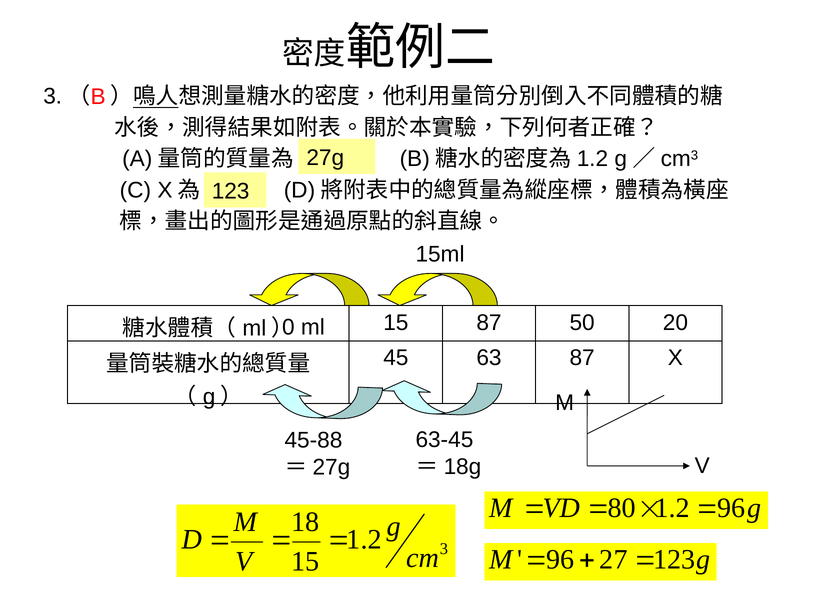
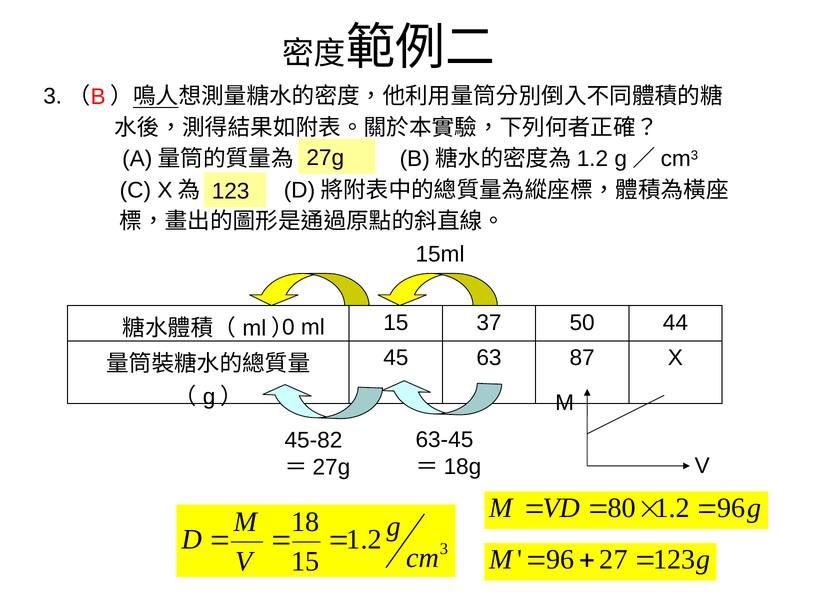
15 87: 87 -> 37 (489, 323)
20: 20 -> 44 (675, 323)
45-88: 45-88 -> 45-82 (313, 440)
